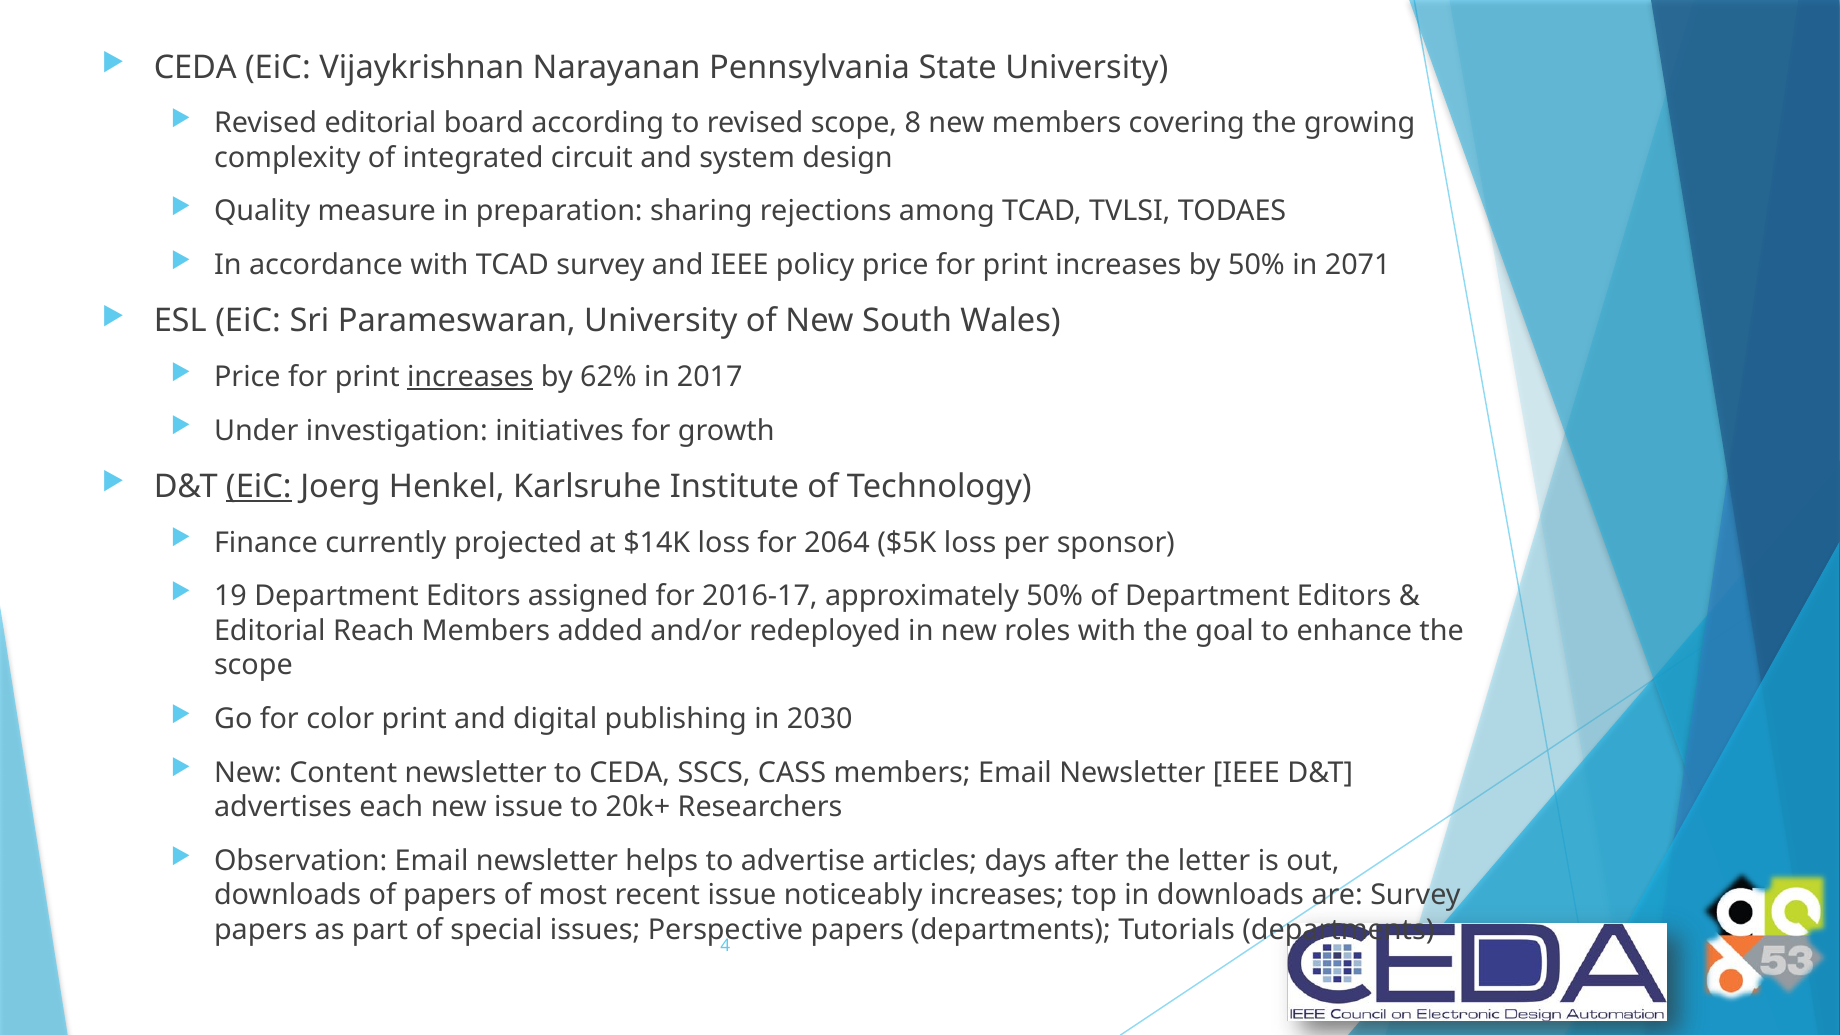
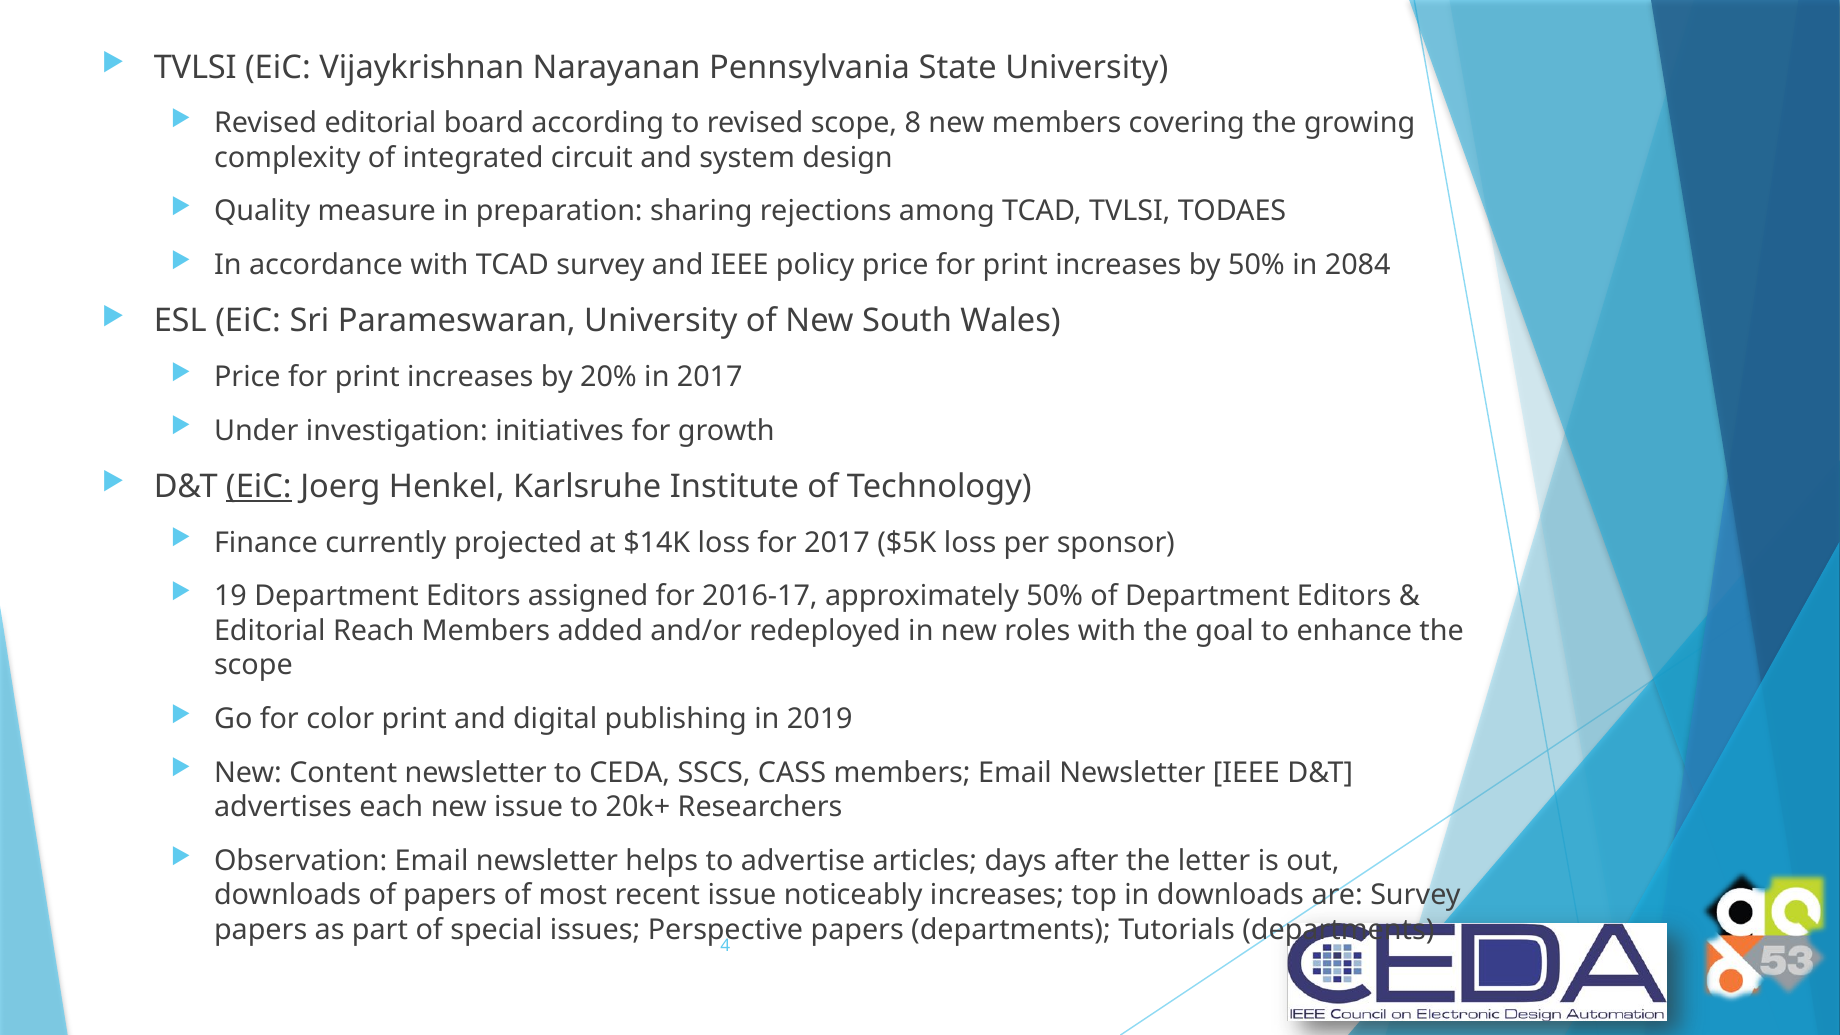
CEDA: CEDA -> TVLSI (195, 67)
2071: 2071 -> 2084 (1358, 265)
increases underline: present -> none (470, 377)
62%: 62% -> 20% (608, 377)
for 2064: 2064 -> 2017 (837, 543)
2030: 2030 -> 2019 (820, 719)
